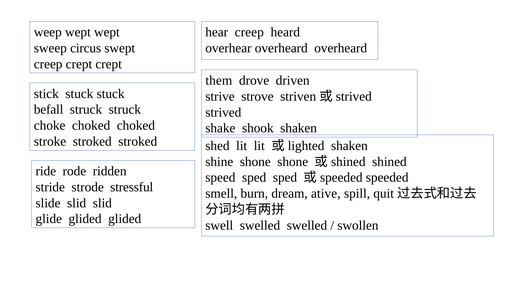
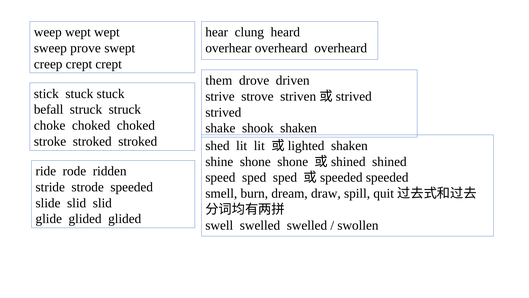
hear creep: creep -> clung (249, 32)
circus: circus -> prove (86, 48)
strode stressful: stressful -> speeded (132, 187)
ative: ative -> draw (326, 193)
